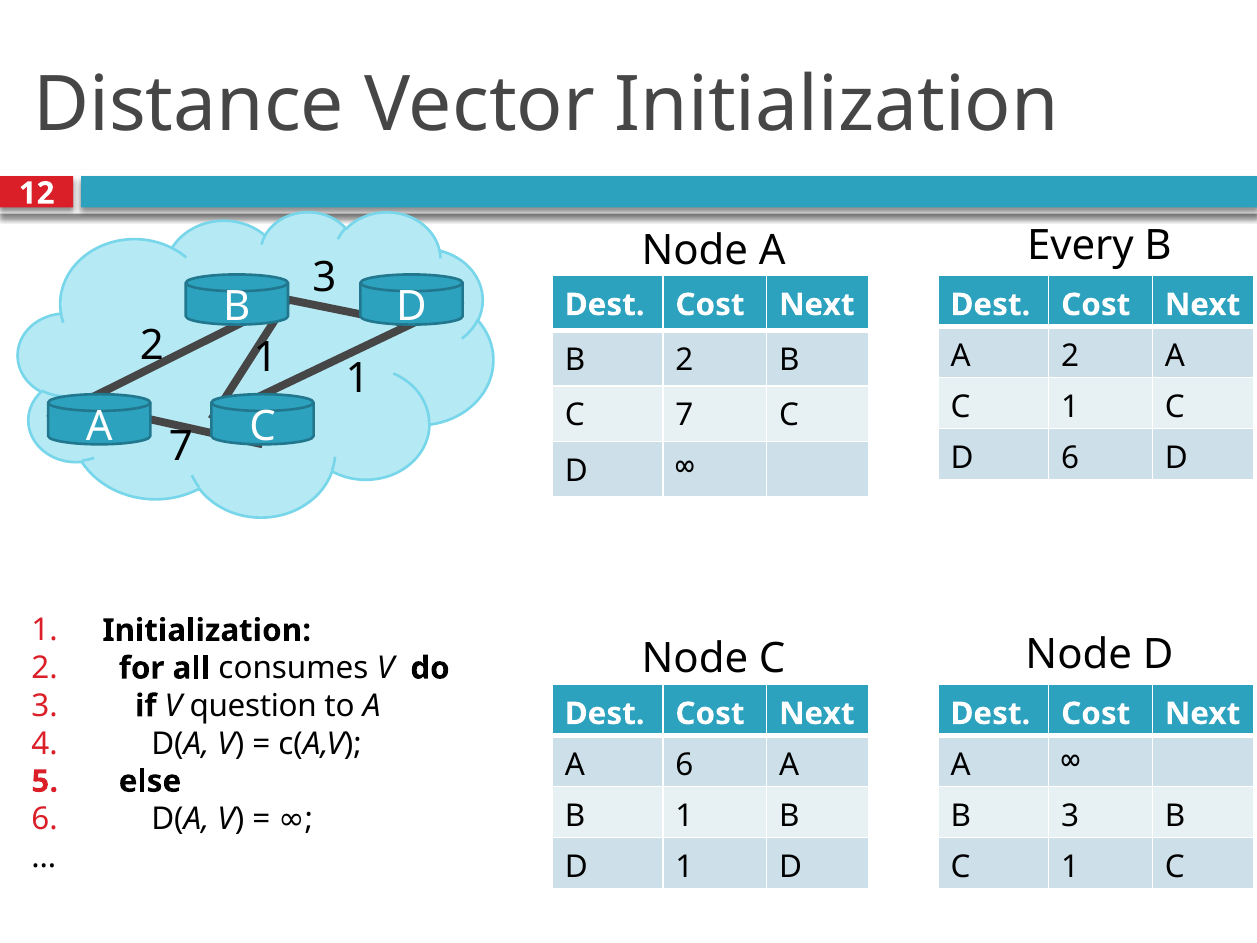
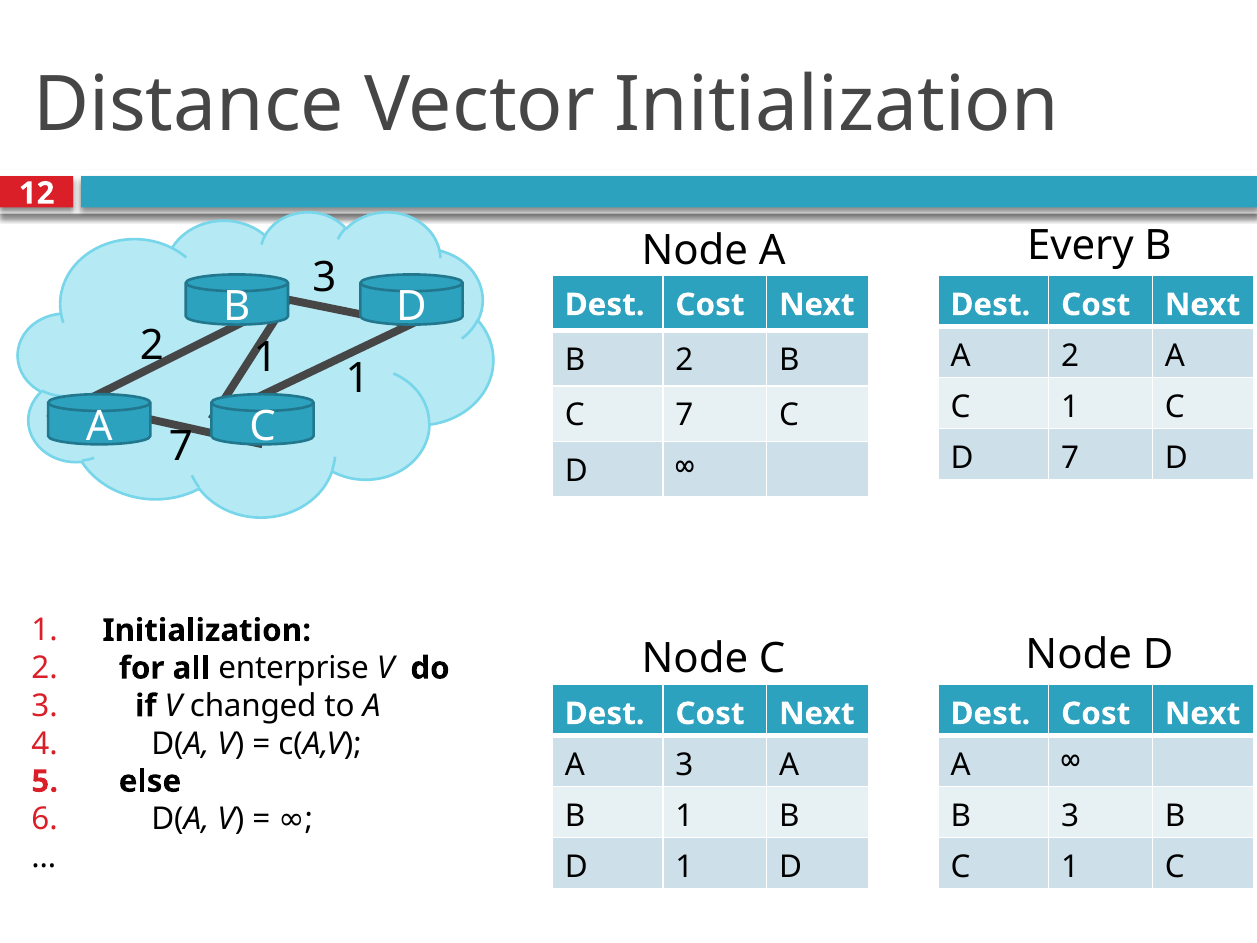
D 6: 6 -> 7 (1070, 458)
consumes: consumes -> enterprise (294, 668)
question: question -> changed (253, 706)
A 6: 6 -> 3 (684, 765)
